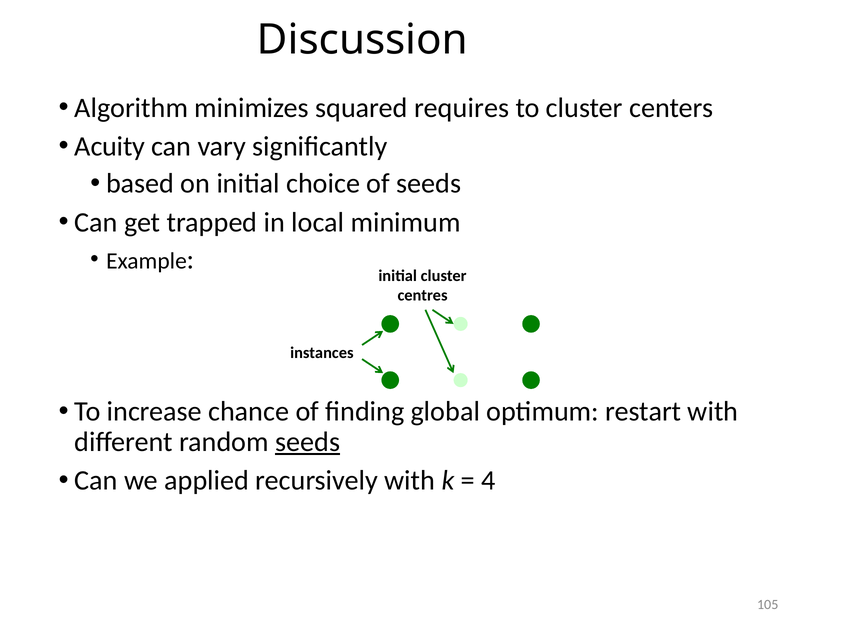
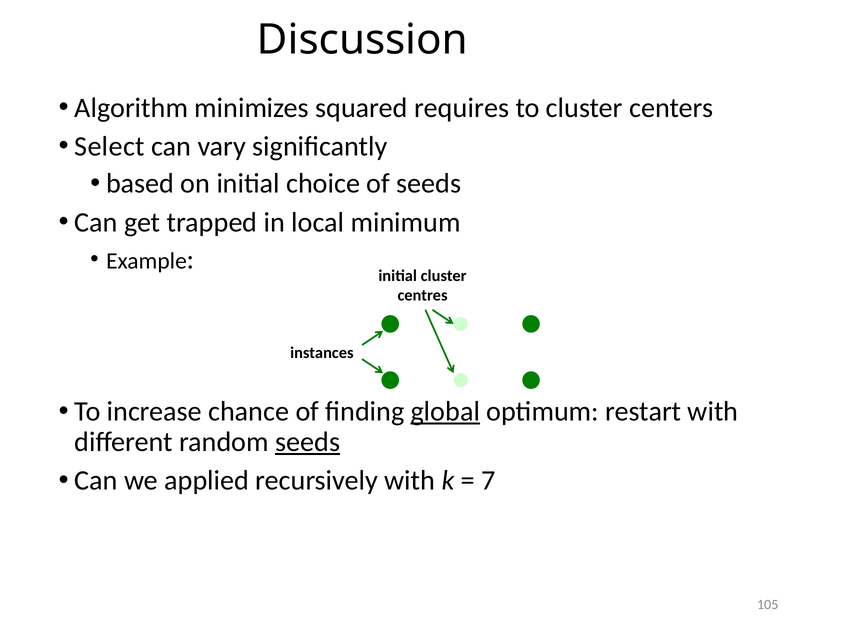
Acuity: Acuity -> Select (110, 146)
global underline: none -> present (445, 412)
4: 4 -> 7 (488, 481)
